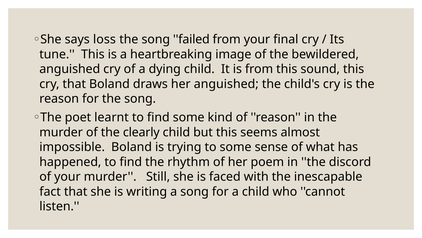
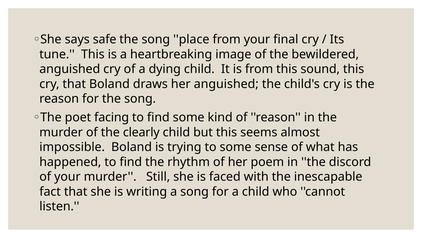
loss: loss -> safe (105, 39)
failed: failed -> place (191, 39)
learnt: learnt -> facing (112, 117)
